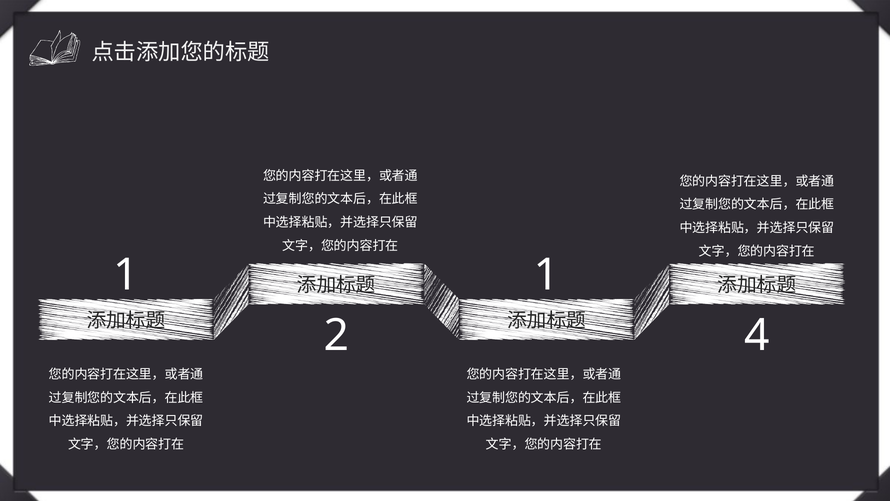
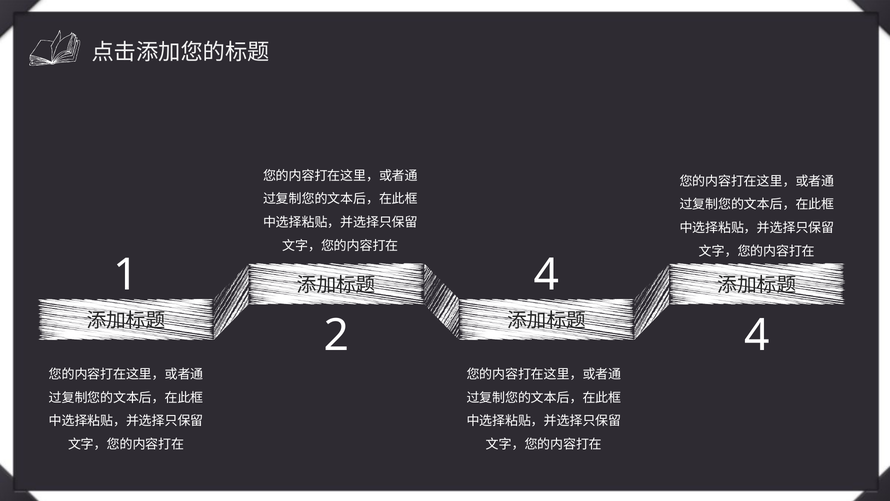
1 1: 1 -> 4 (547, 275)
